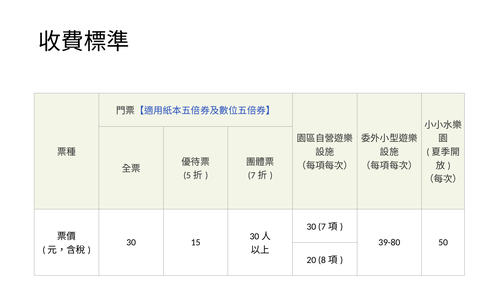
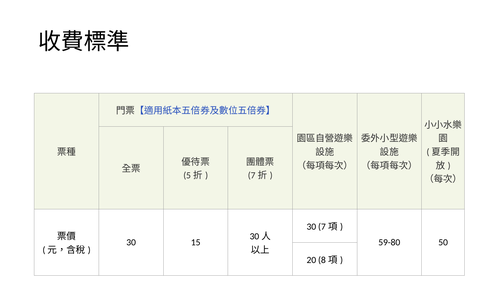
39-80: 39-80 -> 59-80 (389, 242)
